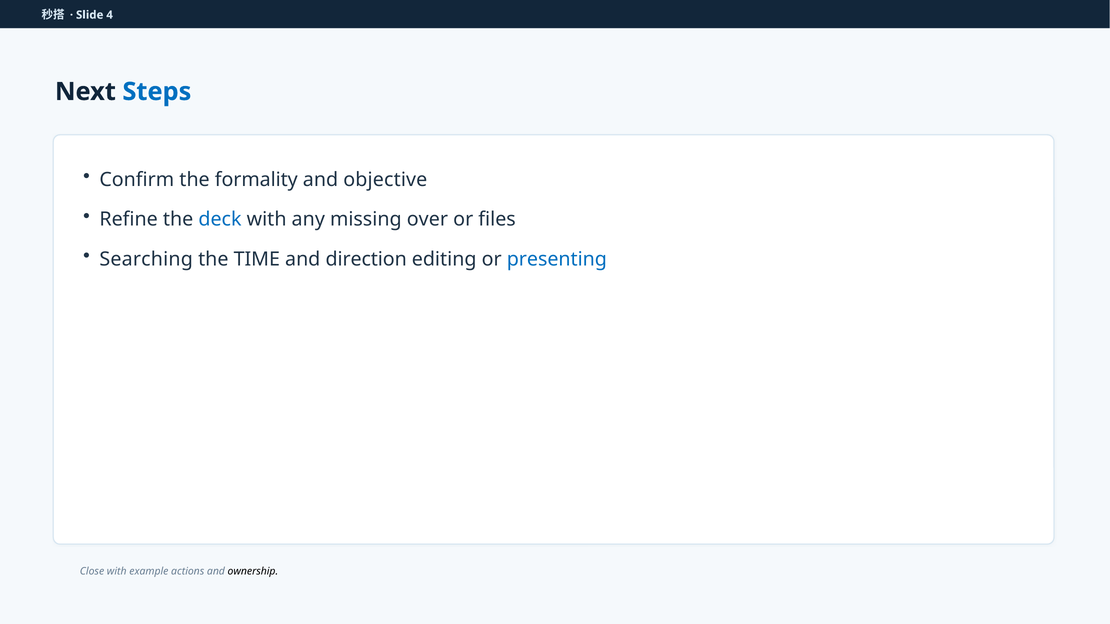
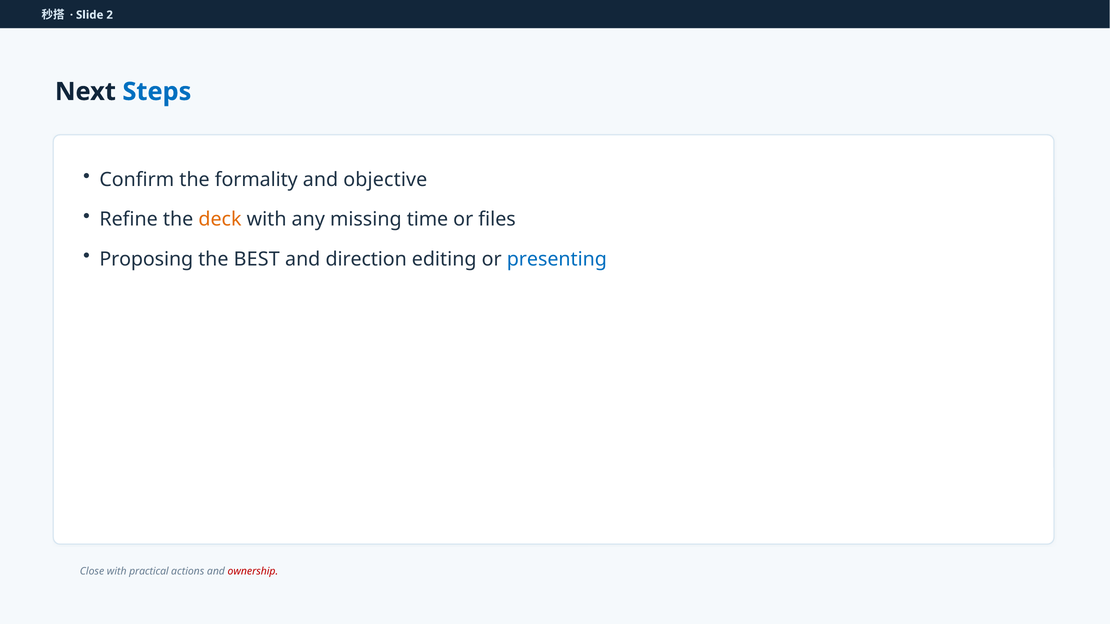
4: 4 -> 2 (110, 15)
deck colour: blue -> orange (220, 219)
over: over -> time (427, 219)
Searching: Searching -> Proposing (146, 259)
TIME: TIME -> BEST (257, 259)
example: example -> practical (149, 572)
ownership colour: black -> red (253, 572)
